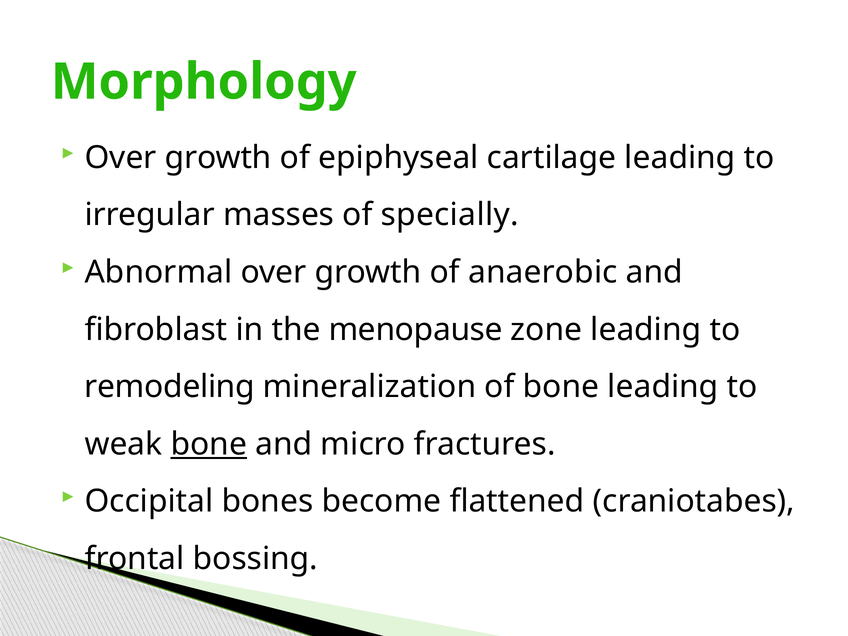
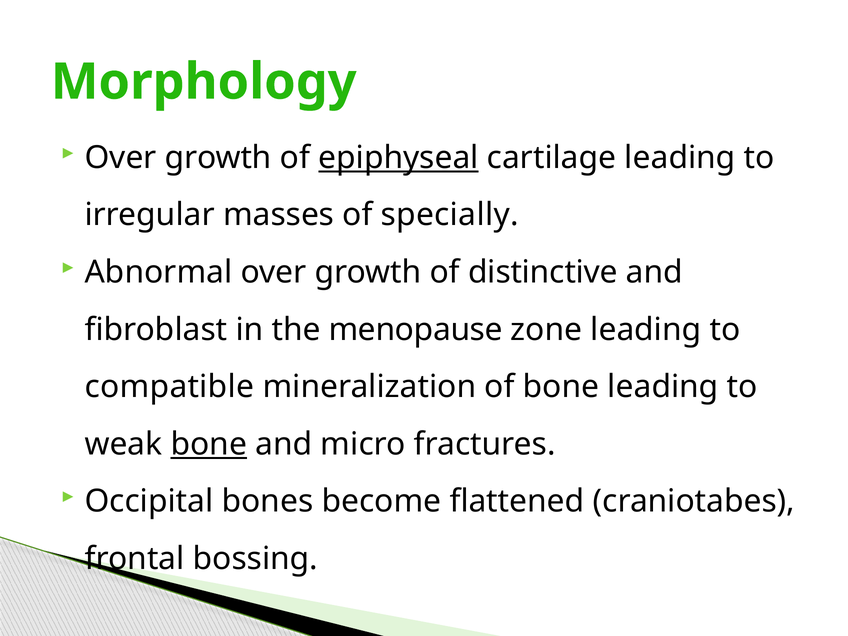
epiphyseal underline: none -> present (398, 158)
anaerobic: anaerobic -> distinctive (543, 272)
remodeling: remodeling -> compatible (169, 387)
